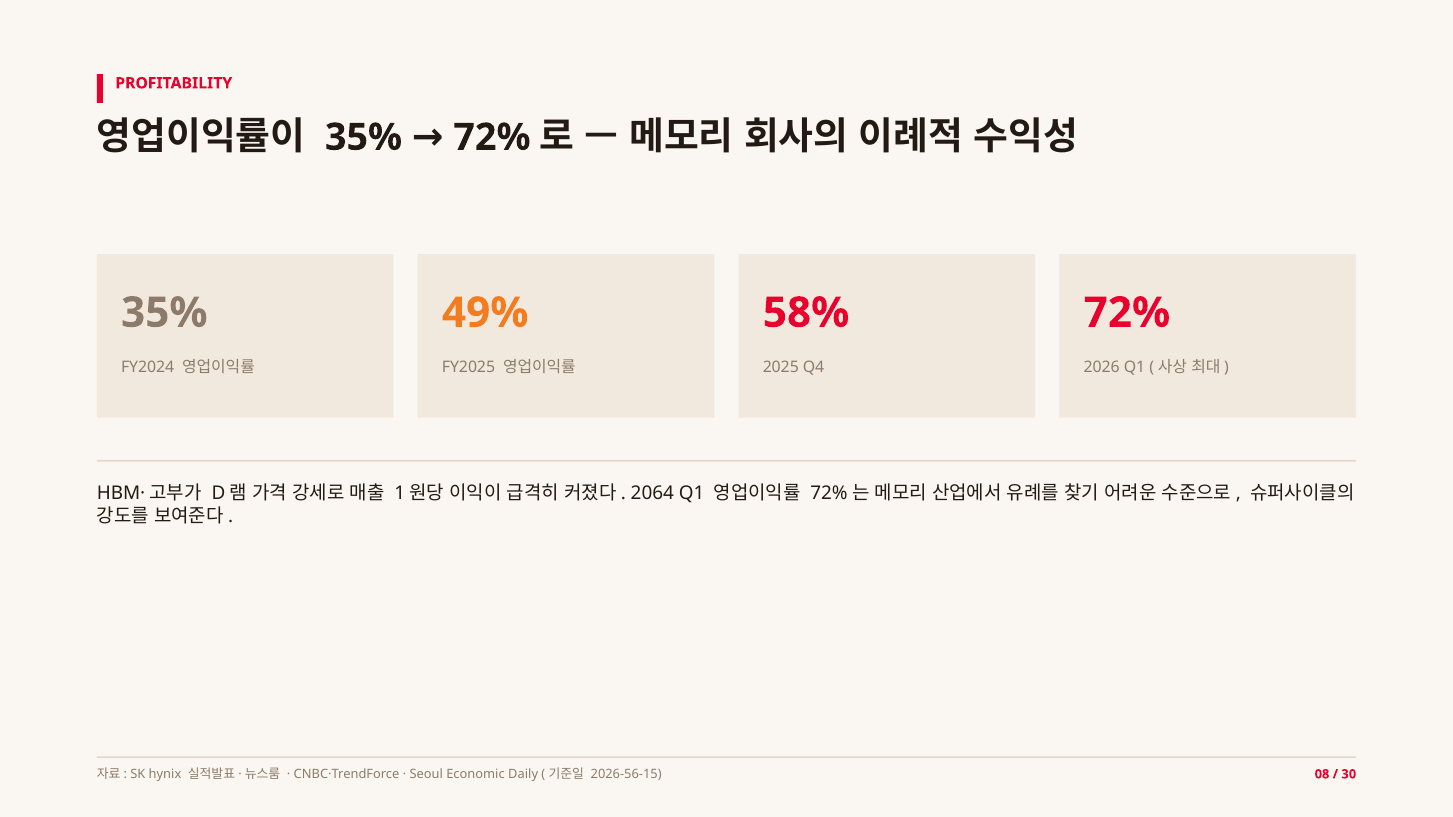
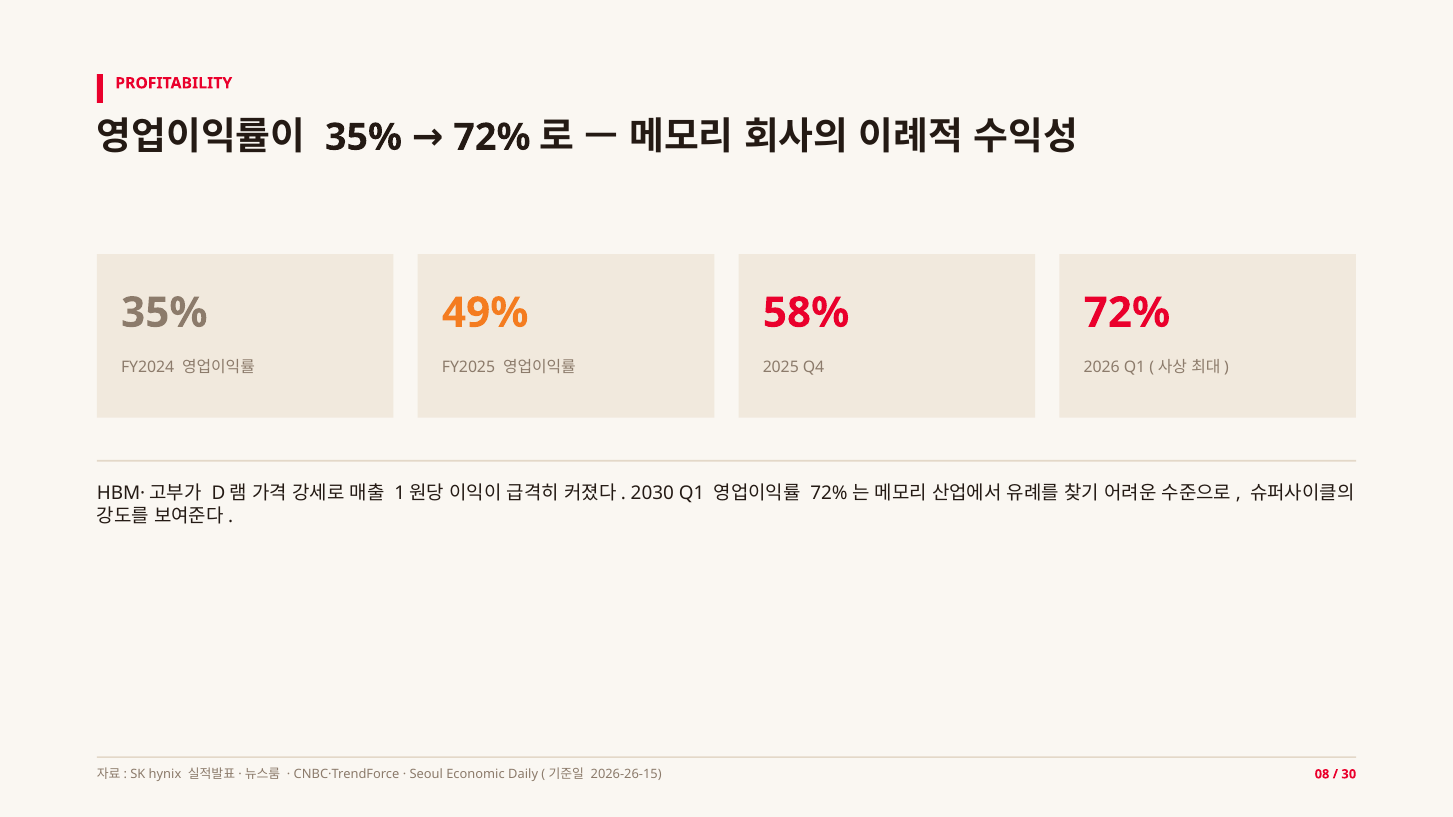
2064: 2064 -> 2030 (652, 494)
2026-56-15: 2026-56-15 -> 2026-26-15 (626, 774)
